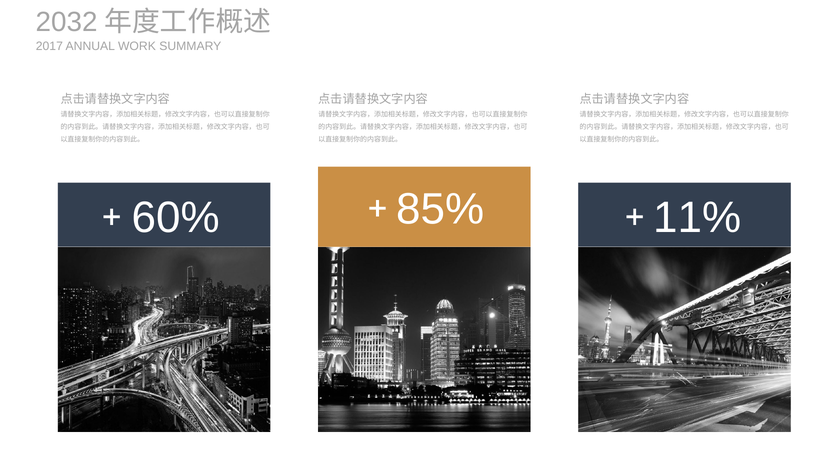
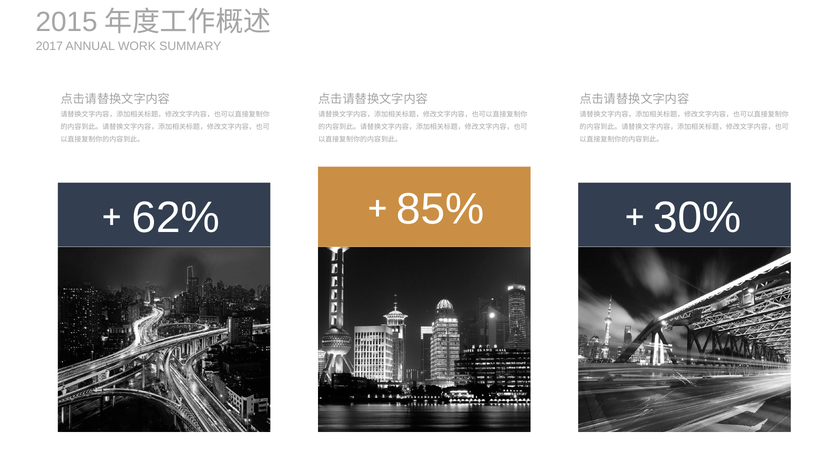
2032: 2032 -> 2015 (67, 22)
60%: 60% -> 62% (176, 218)
11%: 11% -> 30% (697, 218)
